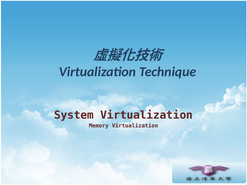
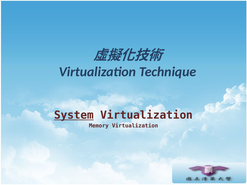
System underline: none -> present (74, 115)
